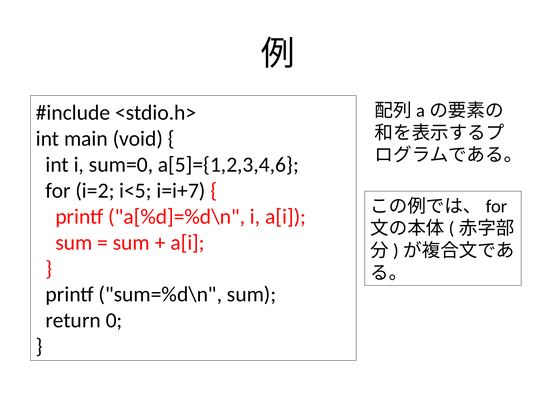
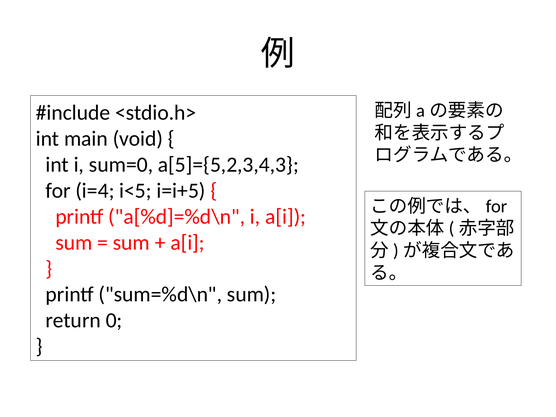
a[5]={1,2,3,4,6: a[5]={1,2,3,4,6 -> a[5]={5,2,3,4,3 (228, 165)
i=2: i=2 -> i=4 (95, 191)
i=i+7: i=i+7 -> i=i+5 (181, 191)
